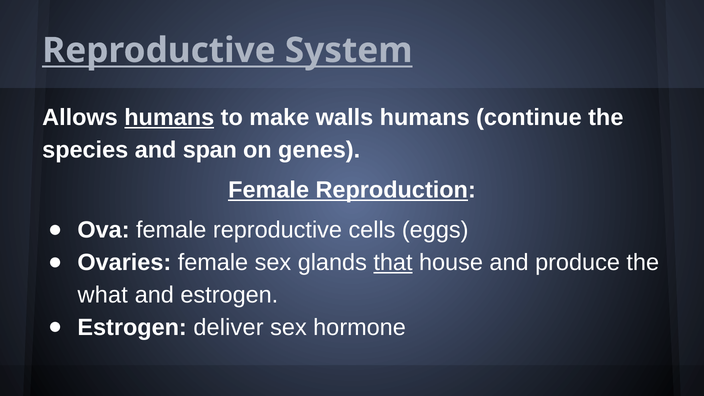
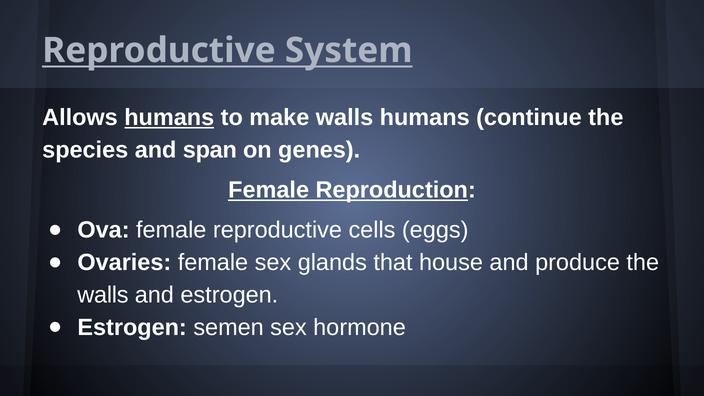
that underline: present -> none (393, 263)
what: what -> walls (103, 295)
deliver: deliver -> semen (229, 327)
